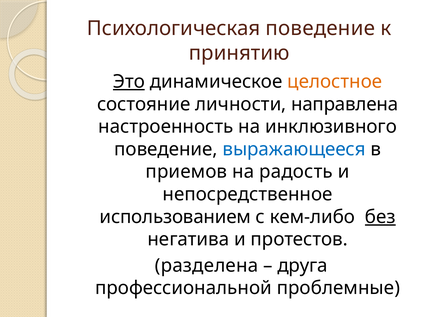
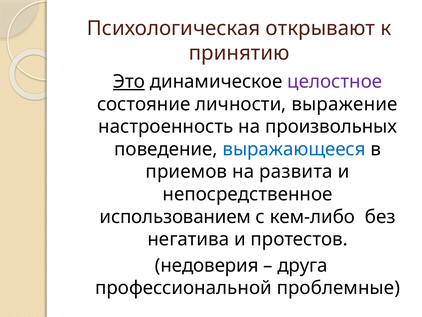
Психологическая поведение: поведение -> открывают (320, 28)
целостное colour: orange -> purple (335, 81)
направлена: направлена -> выражение (345, 104)
инклюзивного: инклюзивного -> произвольных (331, 126)
радость: радость -> развита (296, 172)
без underline: present -> none (380, 217)
разделена: разделена -> недоверия (207, 265)
